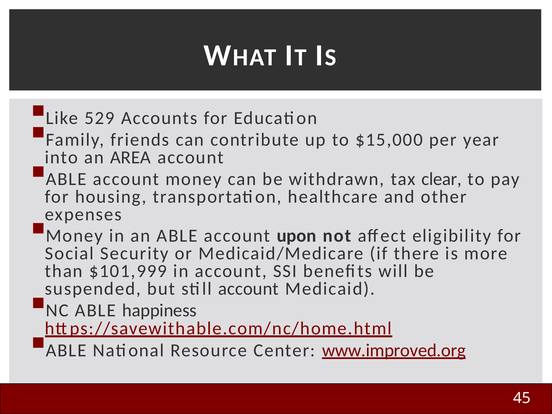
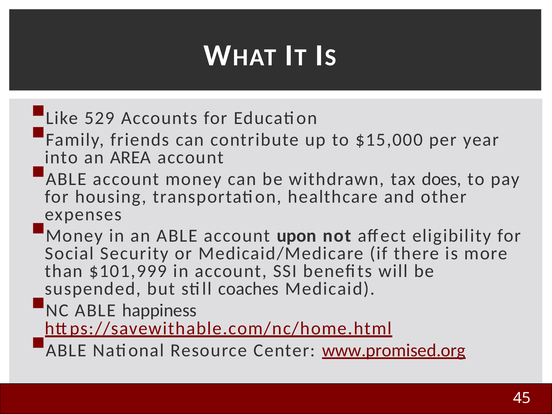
clear: clear -> does (442, 179)
still account: account -> coaches (249, 289)
www.improved.org: www.improved.org -> www.promised.org (394, 350)
